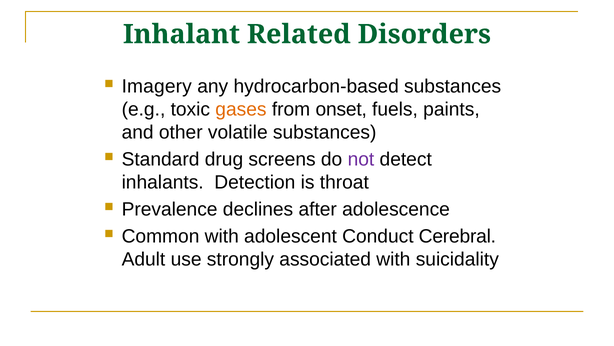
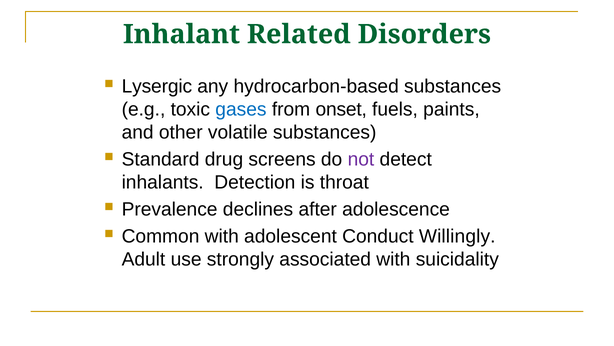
Imagery: Imagery -> Lysergic (157, 86)
gases colour: orange -> blue (241, 109)
Cerebral: Cerebral -> Willingly (457, 236)
